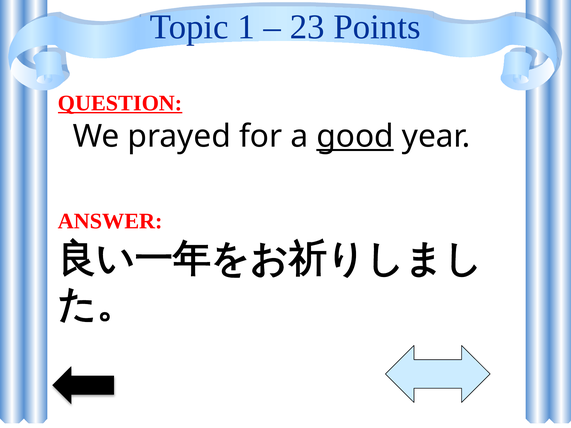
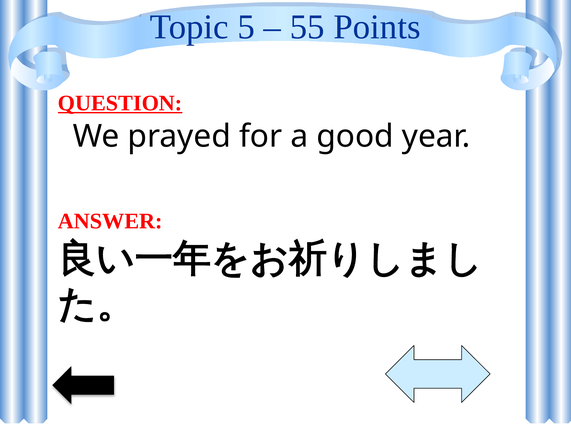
1: 1 -> 5 (246, 27)
23: 23 -> 55 (307, 27)
good underline: present -> none (355, 136)
